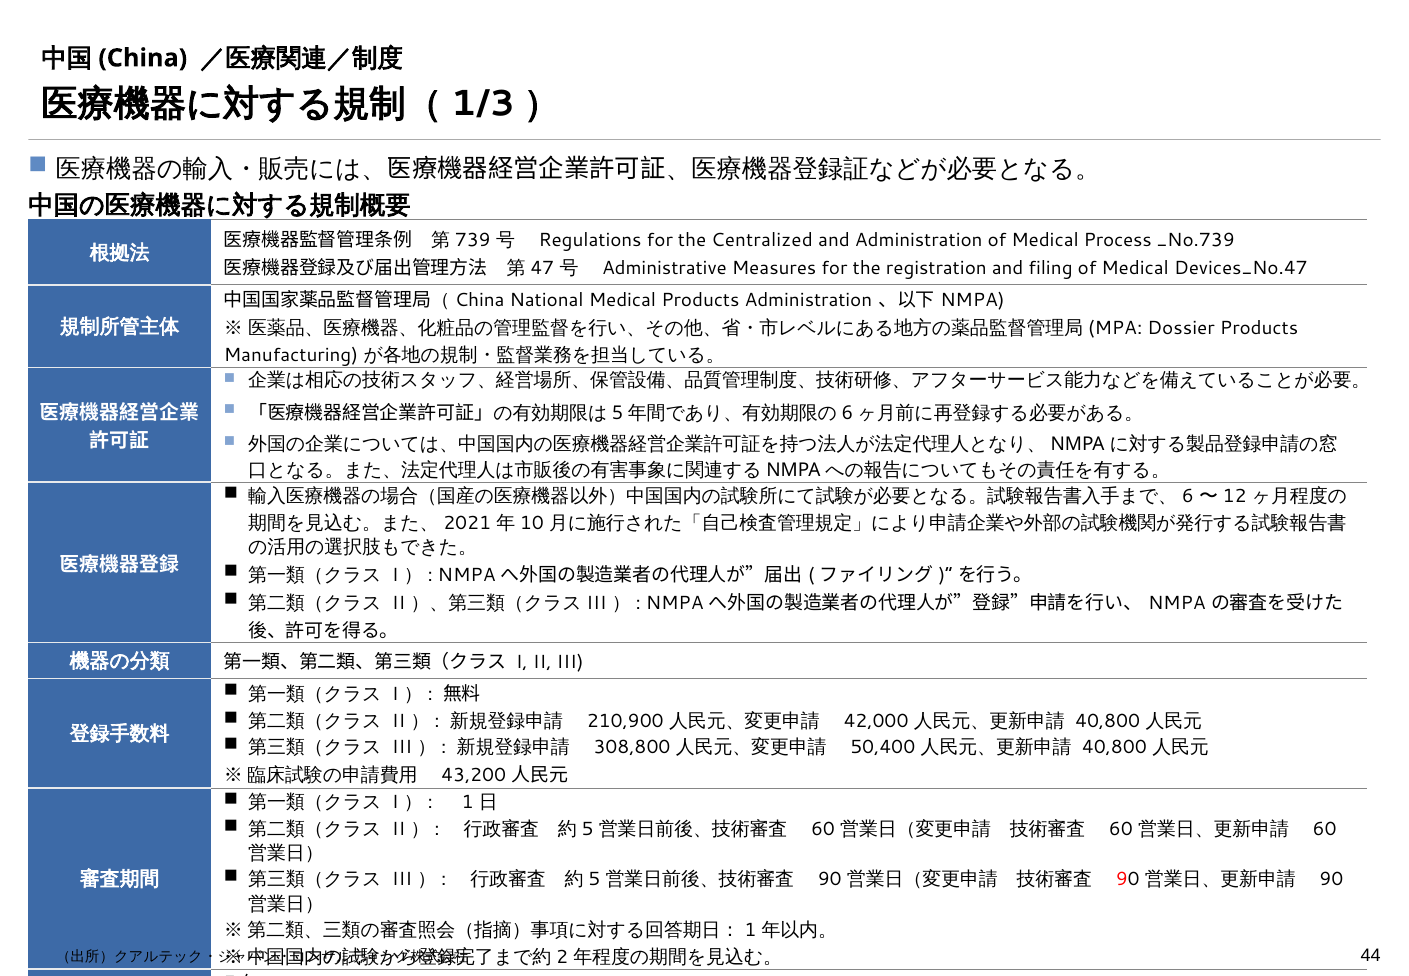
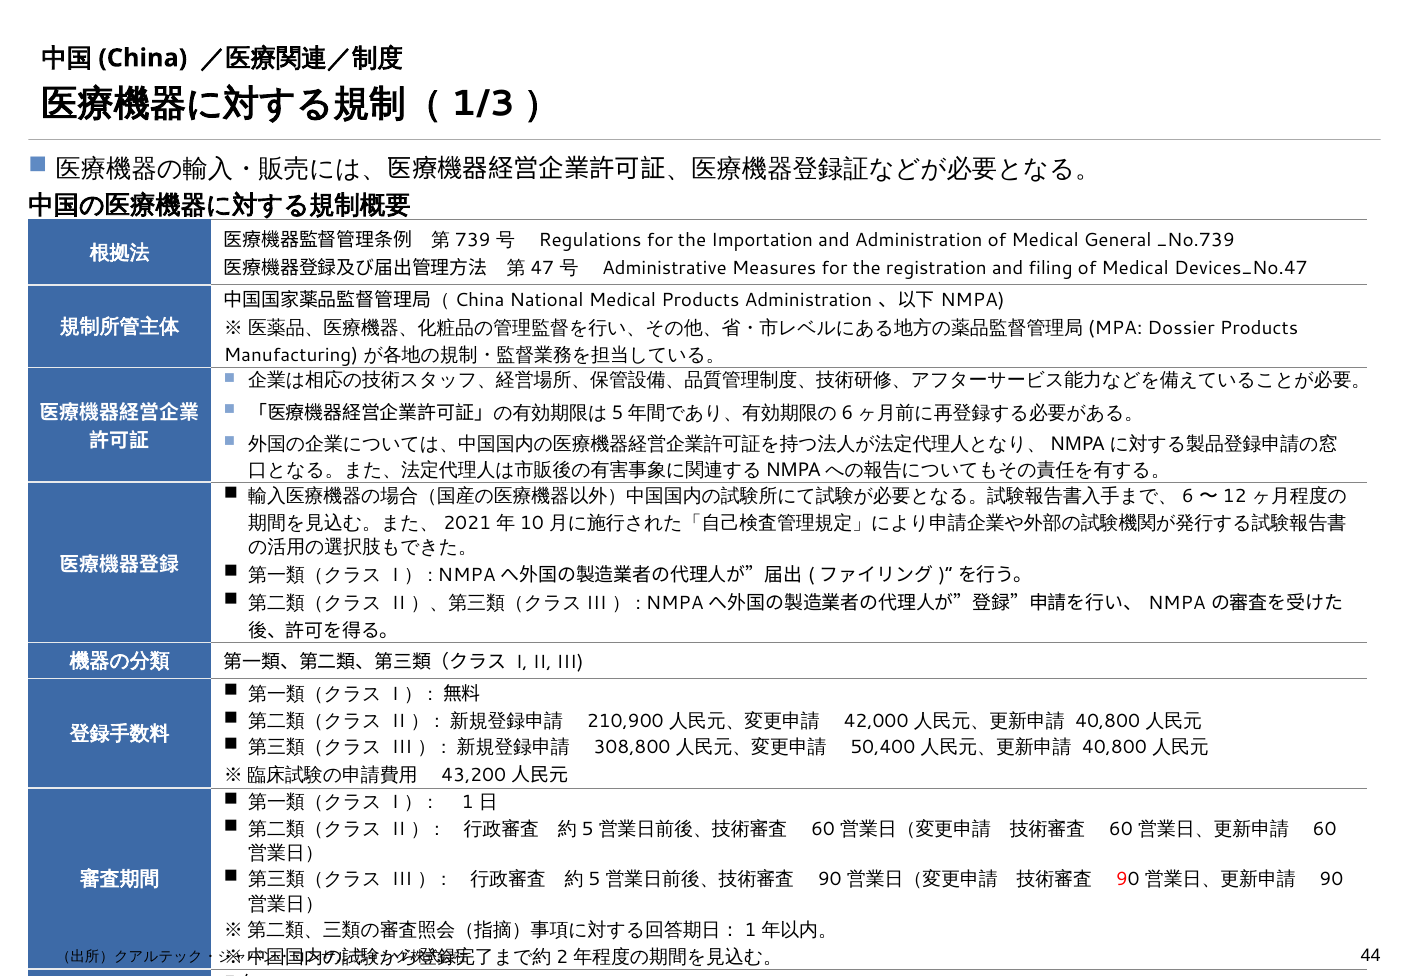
Centralized: Centralized -> Importation (762, 240)
Process: Process -> General (1118, 240)
